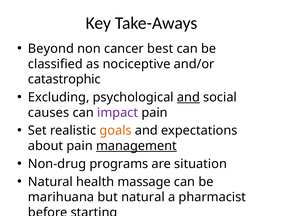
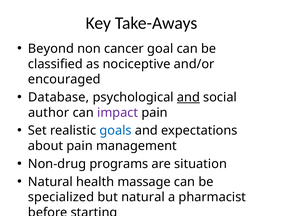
best: best -> goal (160, 48)
catastrophic: catastrophic -> encouraged (64, 79)
Excluding: Excluding -> Database (59, 97)
causes: causes -> author (49, 112)
goals colour: orange -> blue (116, 130)
management underline: present -> none (136, 145)
marihuana: marihuana -> specialized (61, 196)
